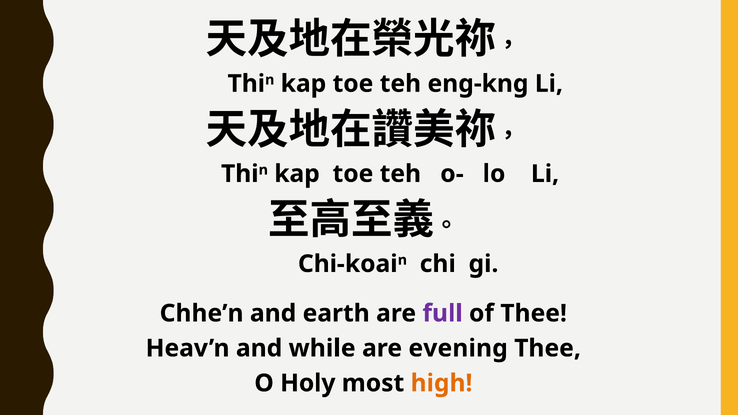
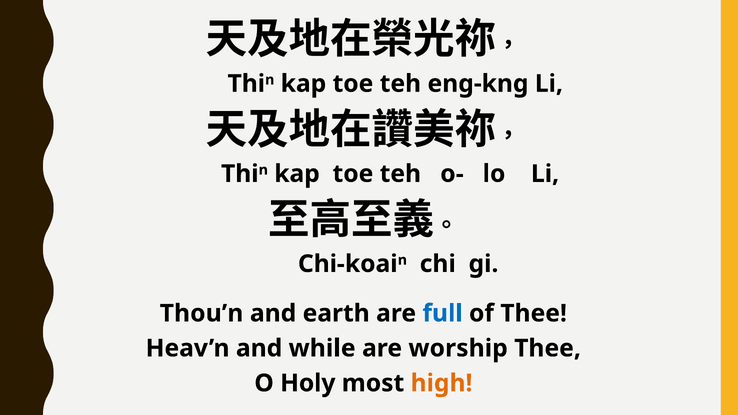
Chhe’n: Chhe’n -> Thou’n (202, 313)
full colour: purple -> blue (443, 313)
evening: evening -> worship (458, 348)
